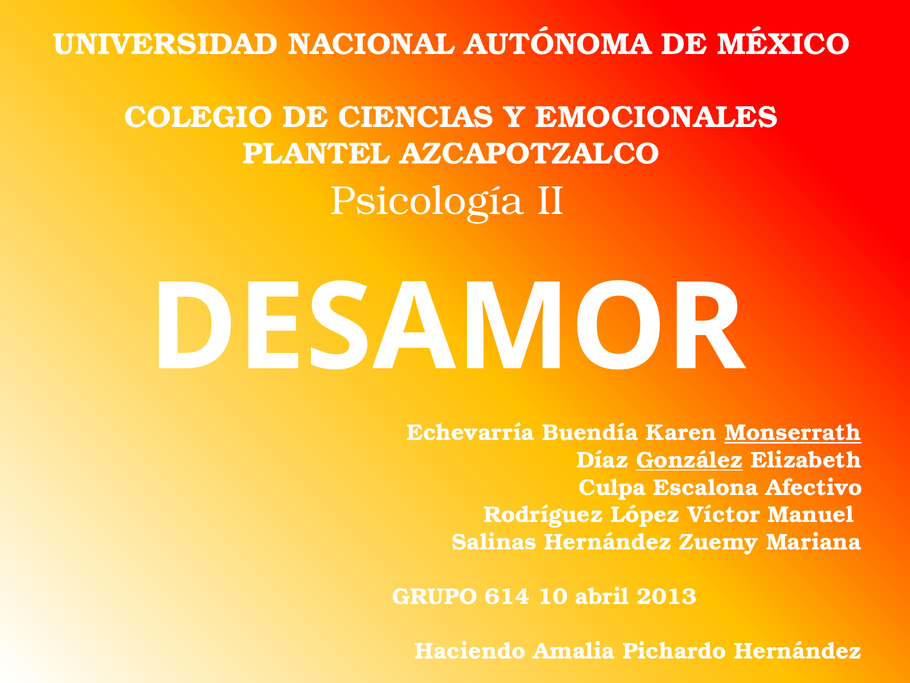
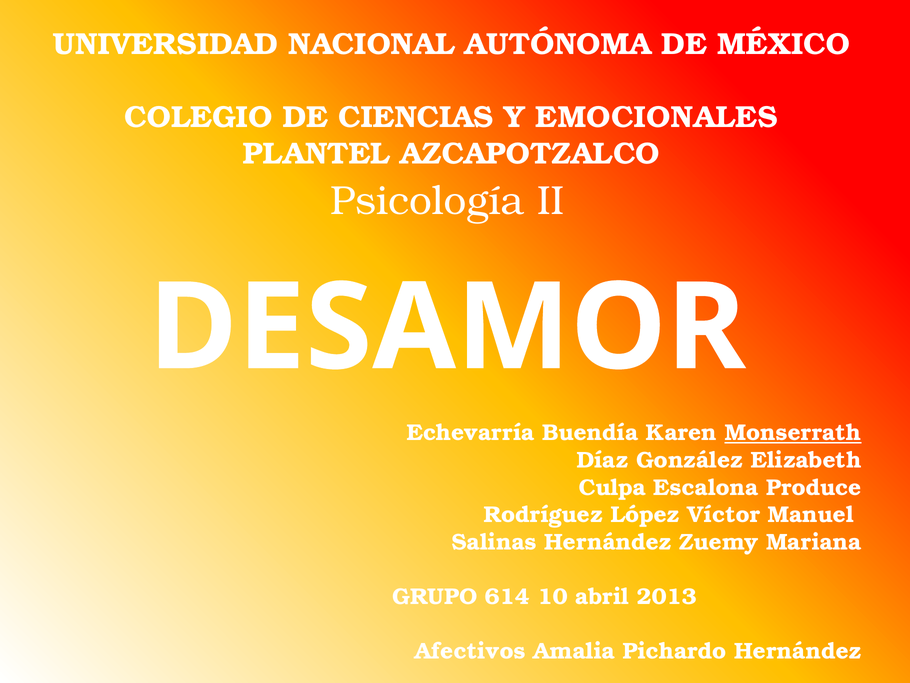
González underline: present -> none (690, 460)
Afectivo: Afectivo -> Produce (814, 487)
Haciendo: Haciendo -> Afectivos (470, 651)
